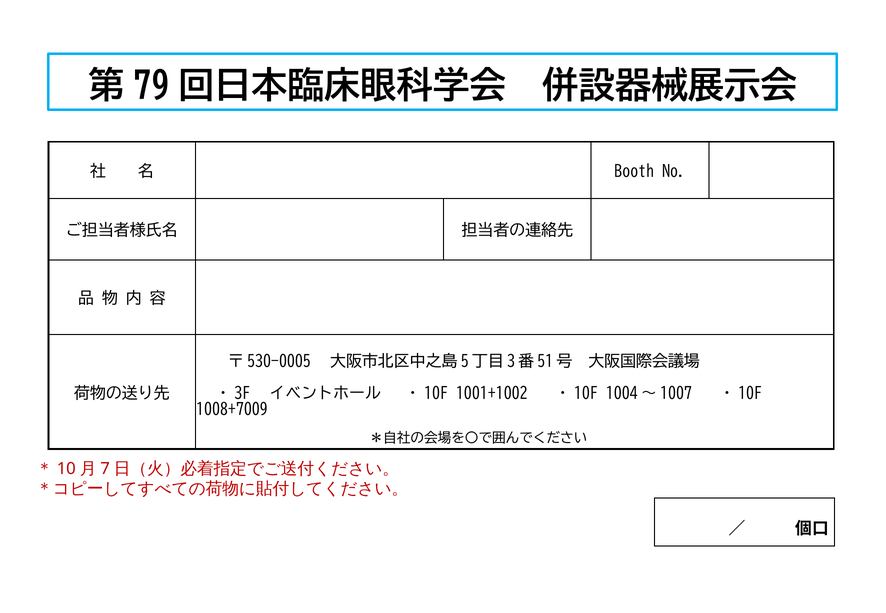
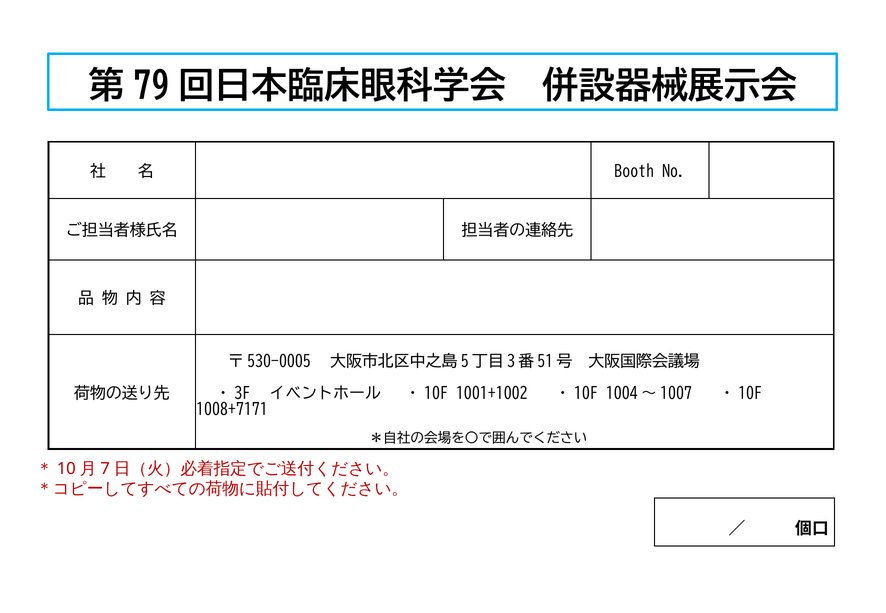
1008+7009: 1008+7009 -> 1008+7171 (232, 410)
